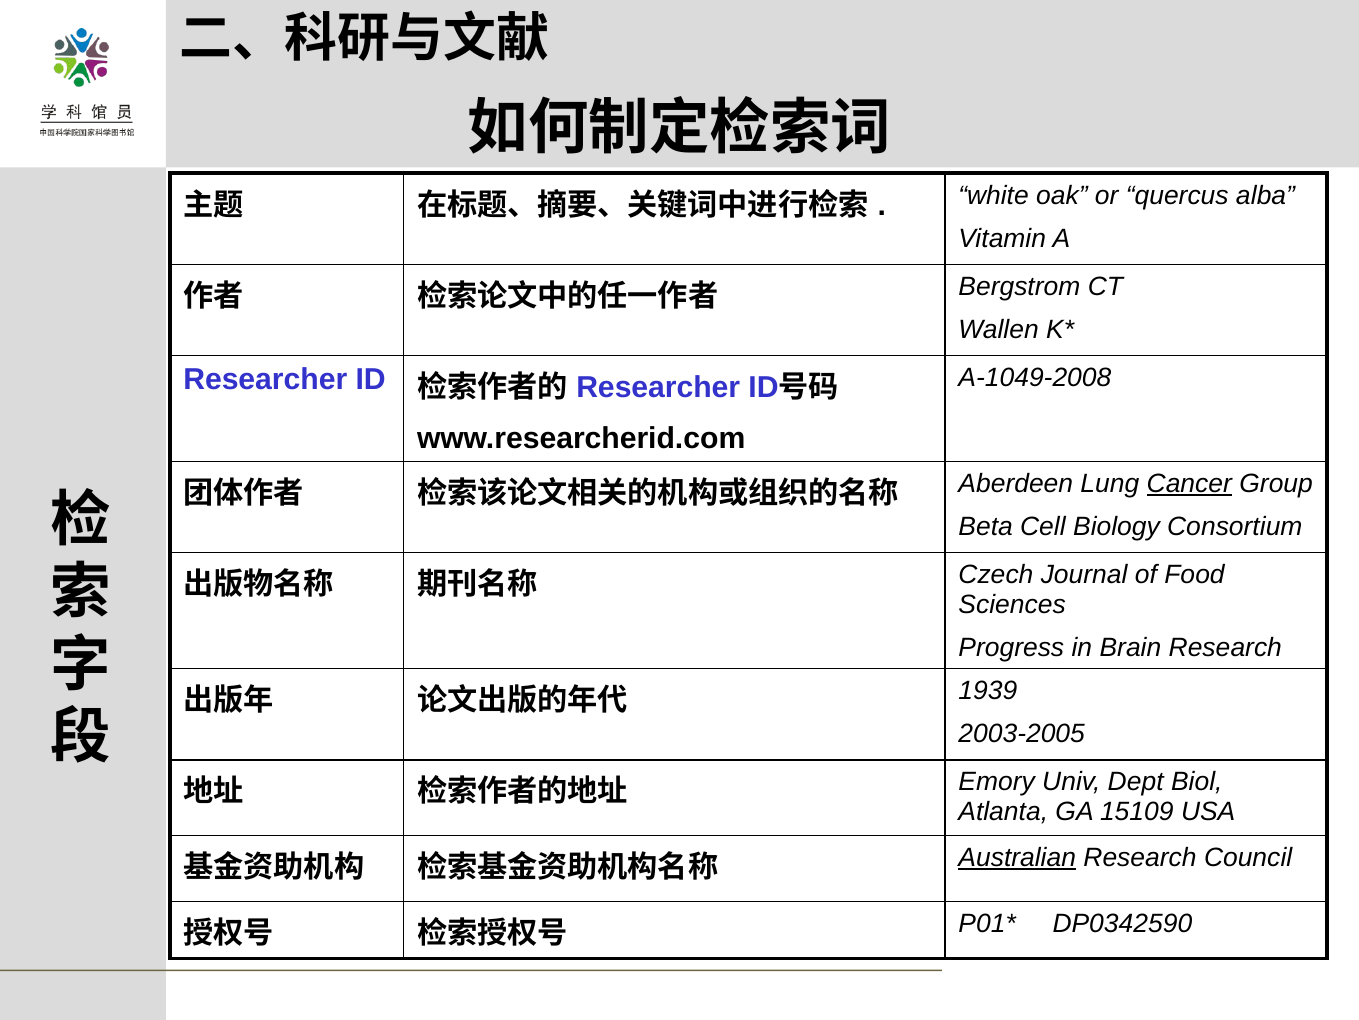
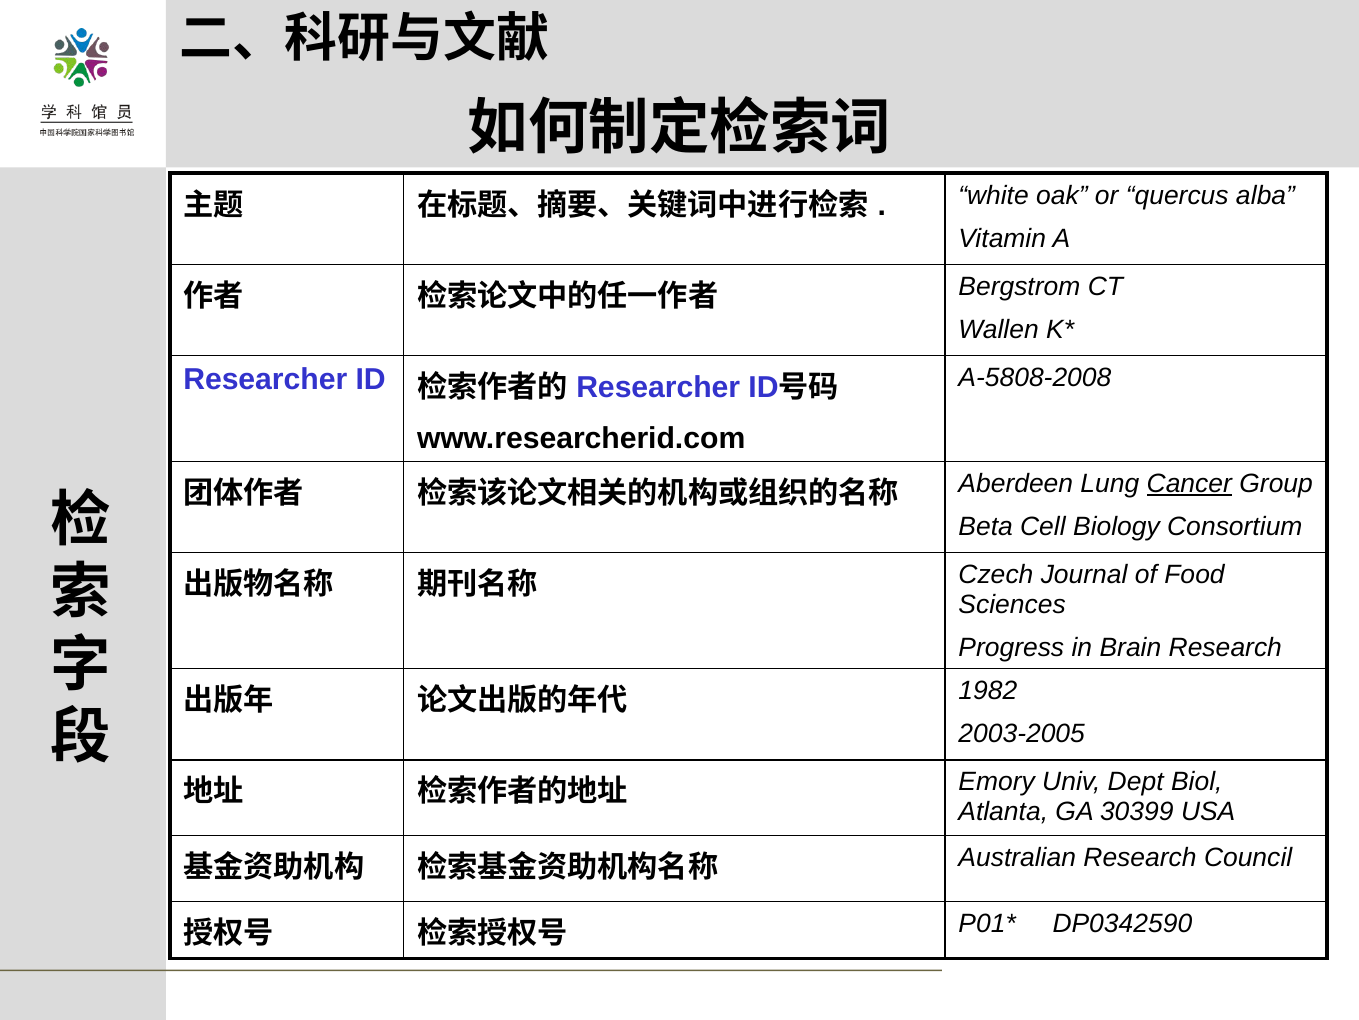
A-1049-2008: A-1049-2008 -> A-5808-2008 (1035, 377)
1939: 1939 -> 1982 (988, 690)
15109: 15109 -> 30399 (1137, 811)
Australian underline: present -> none (1017, 857)
